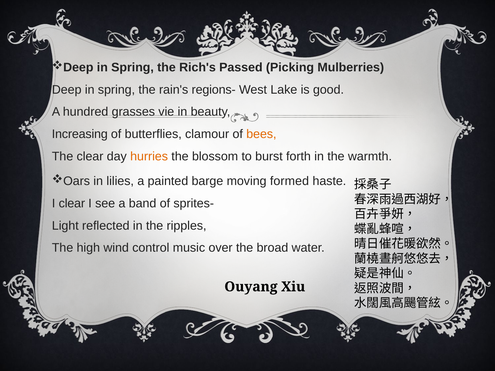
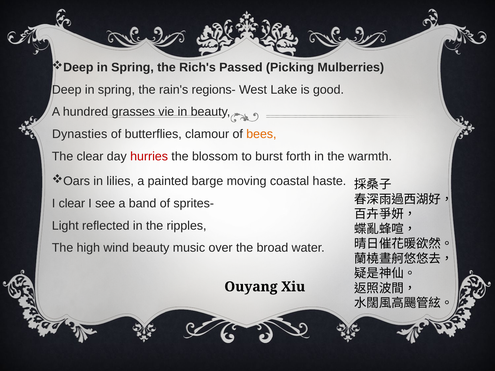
Increasing: Increasing -> Dynasties (80, 134)
hurries colour: orange -> red (149, 156)
formed: formed -> coastal (290, 181)
wind control: control -> beauty (151, 248)
